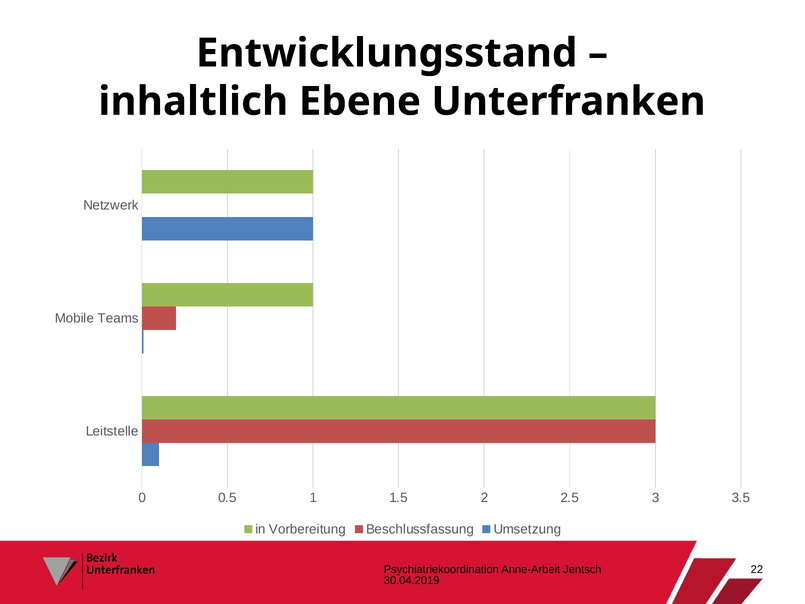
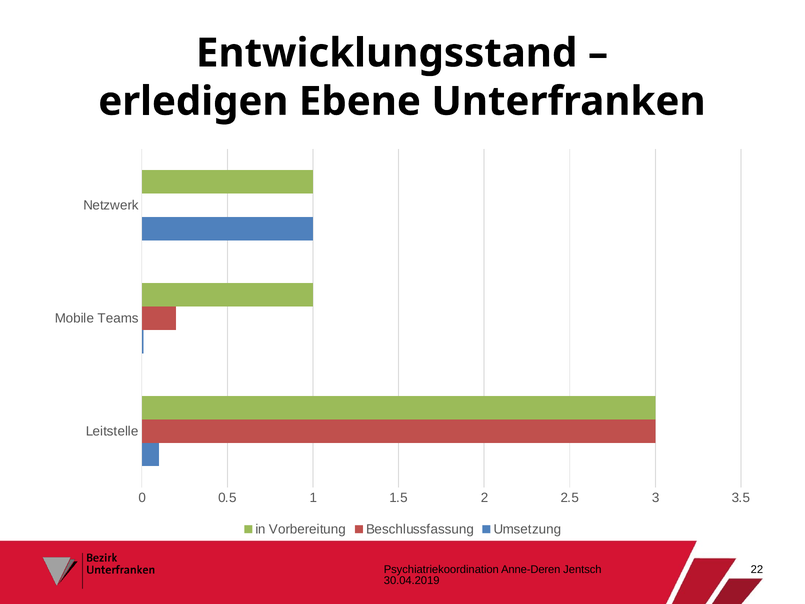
inhaltlich: inhaltlich -> erledigen (193, 101)
Anne-Arbeit: Anne-Arbeit -> Anne-Deren (531, 569)
